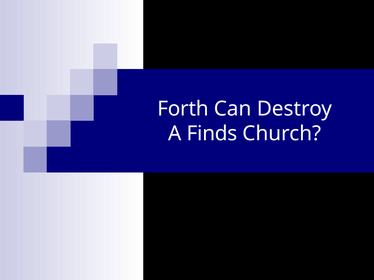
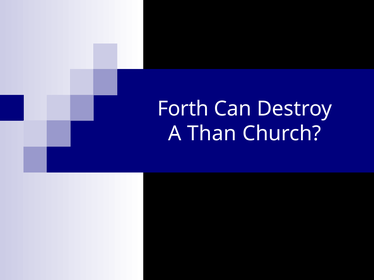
Finds: Finds -> Than (212, 134)
